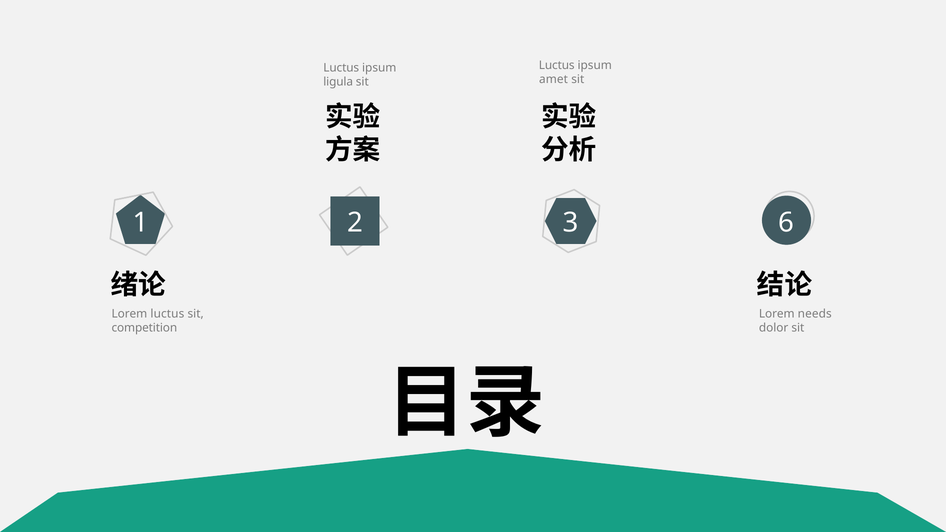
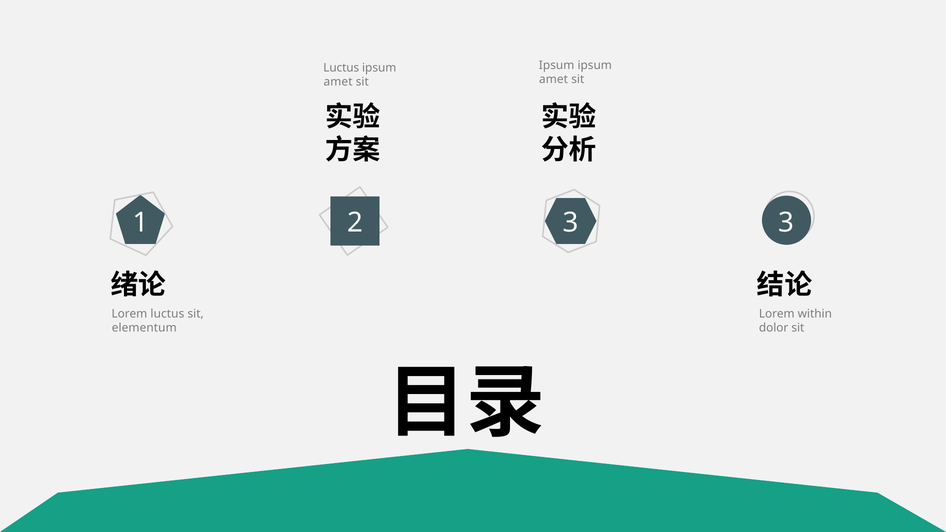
Luctus: Luctus -> Ipsum (557, 65)
ligula: ligula -> amet (338, 82)
6: 6 -> 3 (786, 223)
needs: needs -> within (815, 314)
competition: competition -> elementum (144, 328)
